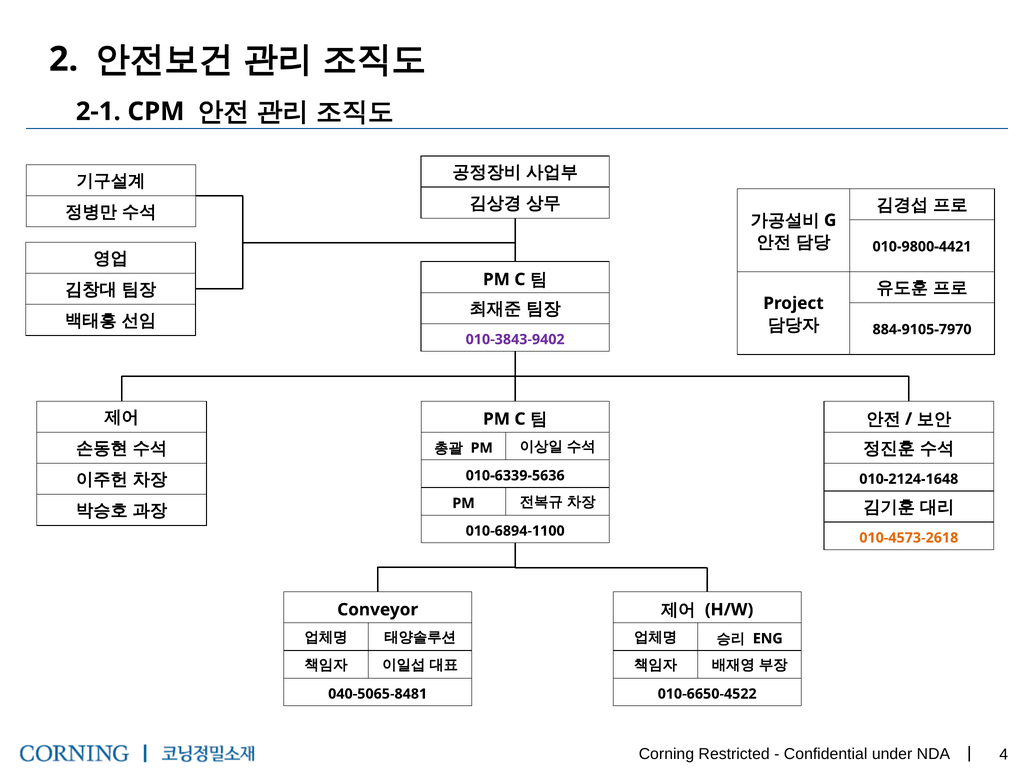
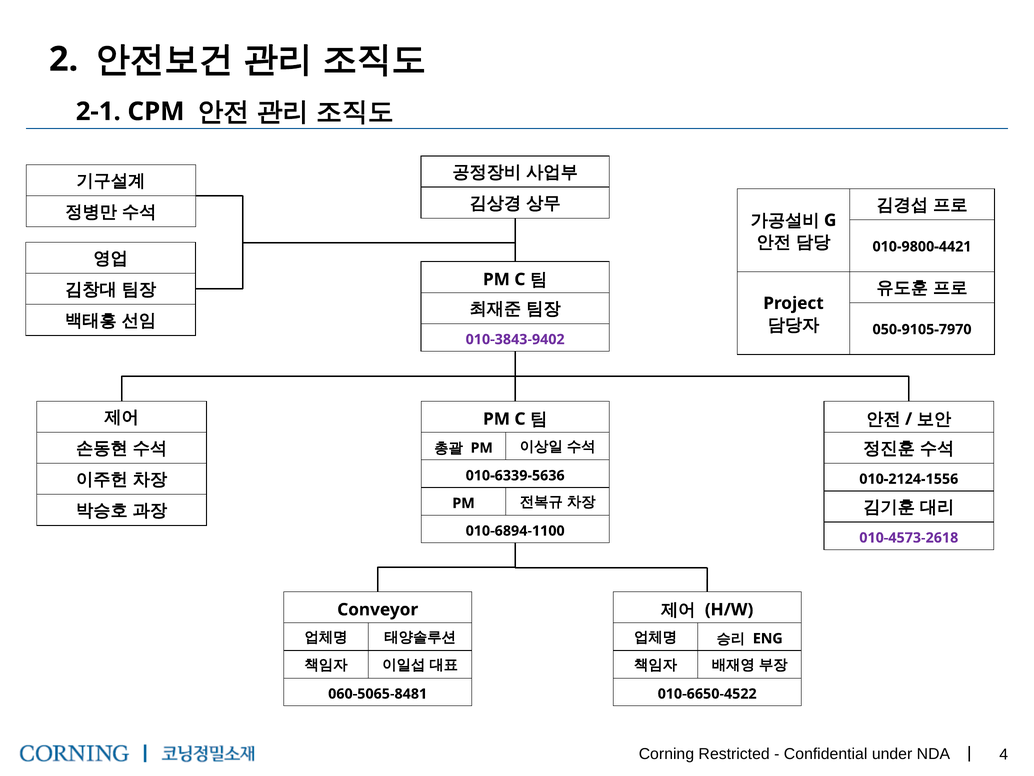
884-9105-7970: 884-9105-7970 -> 050-9105-7970 (922, 329)
010-2124-1648: 010-2124-1648 -> 010-2124-1556 (909, 479)
010-4573-2618 colour: orange -> purple (909, 537)
040-5065-8481: 040-5065-8481 -> 060-5065-8481 (378, 693)
